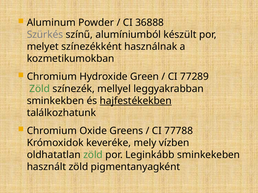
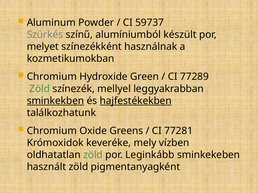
36888: 36888 -> 59737 (150, 23)
sminkekben underline: none -> present (55, 101)
77788: 77788 -> 77281 (179, 131)
